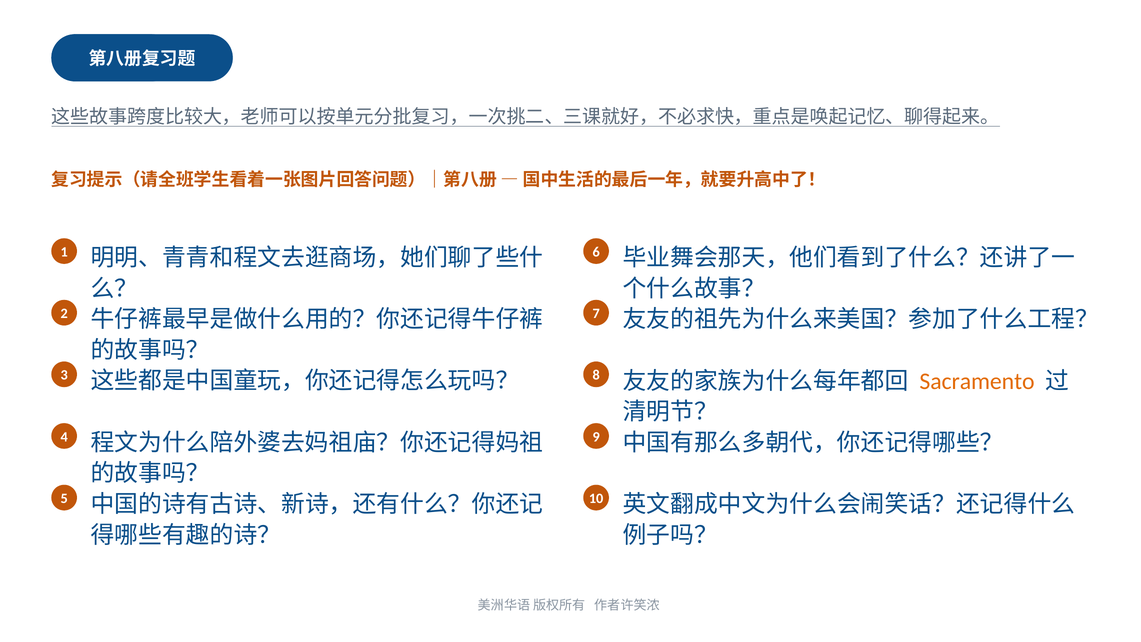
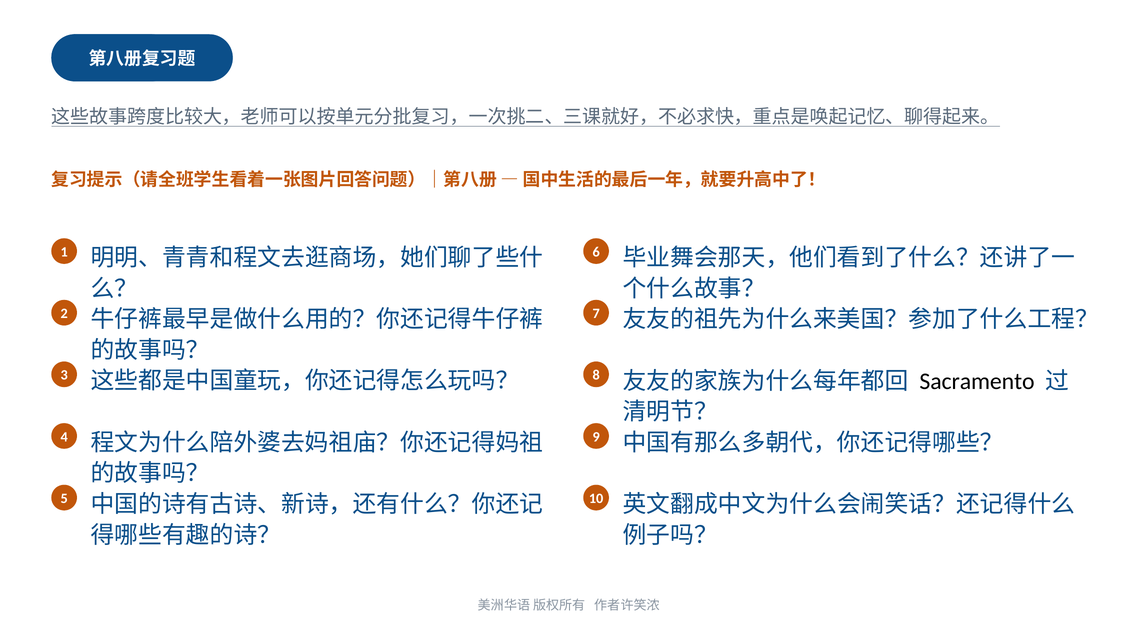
Sacramento colour: orange -> black (977, 381)
